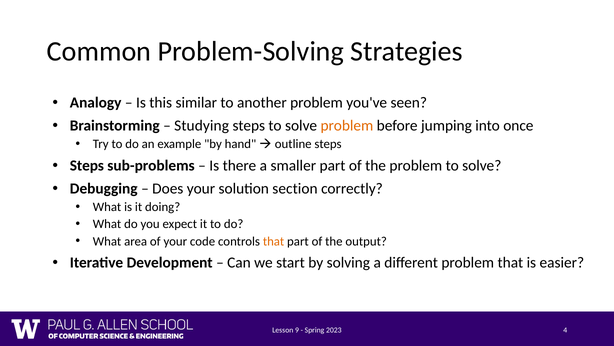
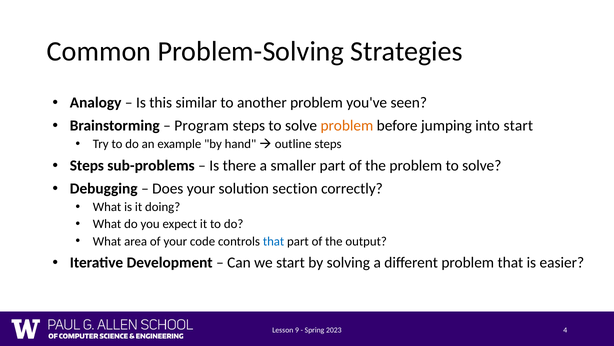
Studying: Studying -> Program (202, 125)
into once: once -> start (518, 125)
that colour: orange -> blue (274, 241)
